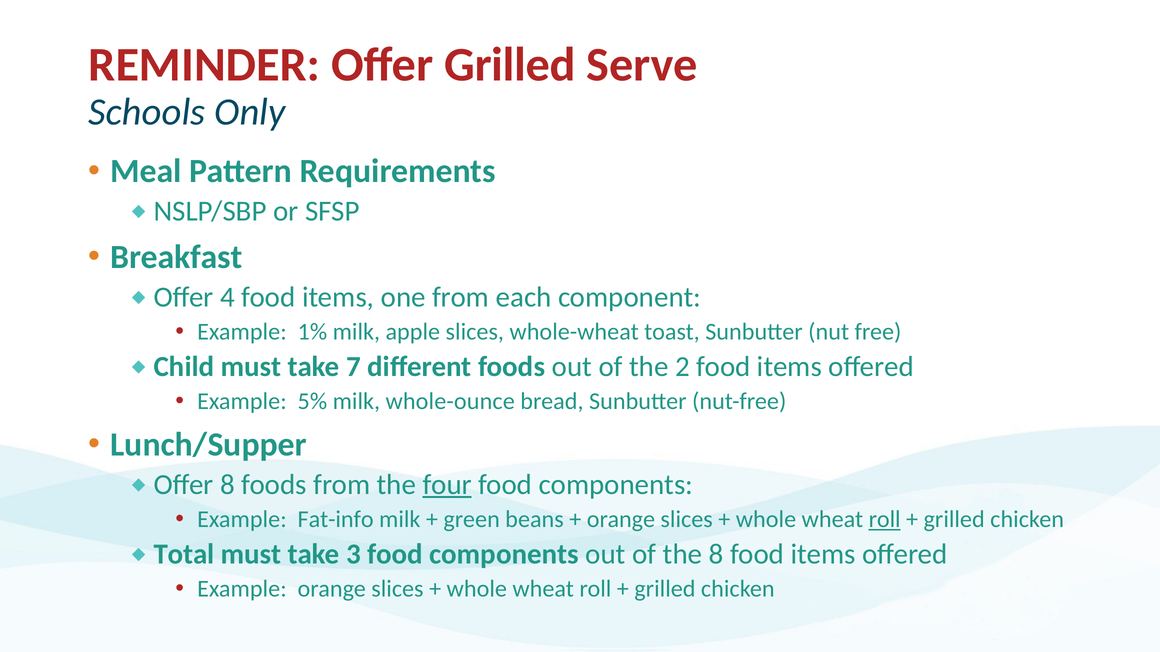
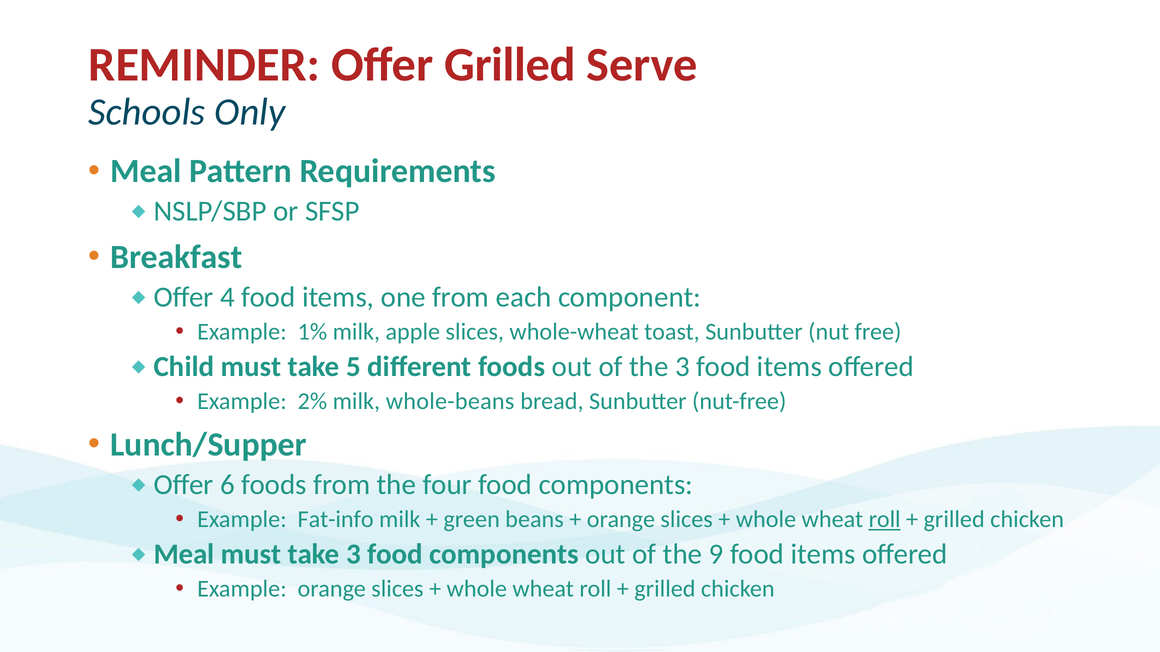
7: 7 -> 5 (353, 367)
the 2: 2 -> 3 (683, 367)
5%: 5% -> 2% (312, 402)
whole-ounce: whole-ounce -> whole-beans (450, 402)
Offer 8: 8 -> 6 (227, 485)
four underline: present -> none (447, 485)
Total: Total -> Meal (184, 554)
the 8: 8 -> 9 (716, 554)
